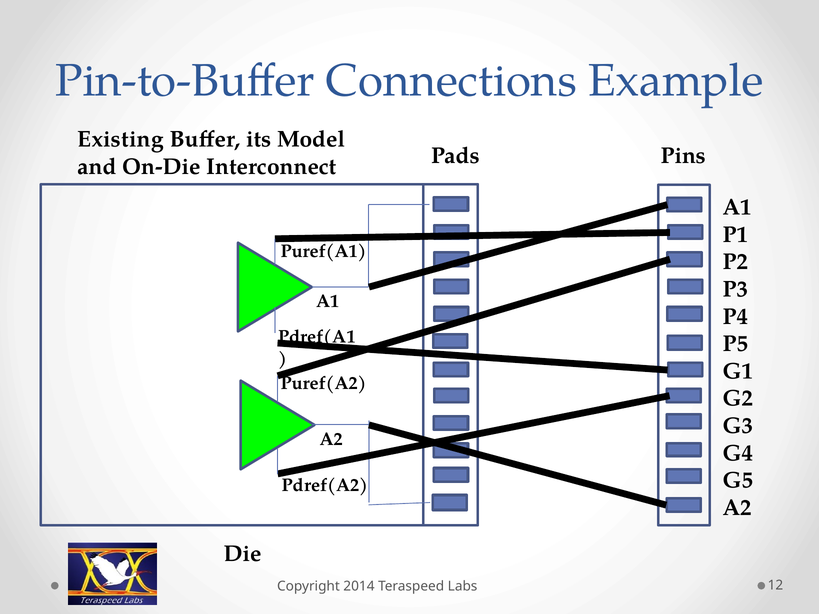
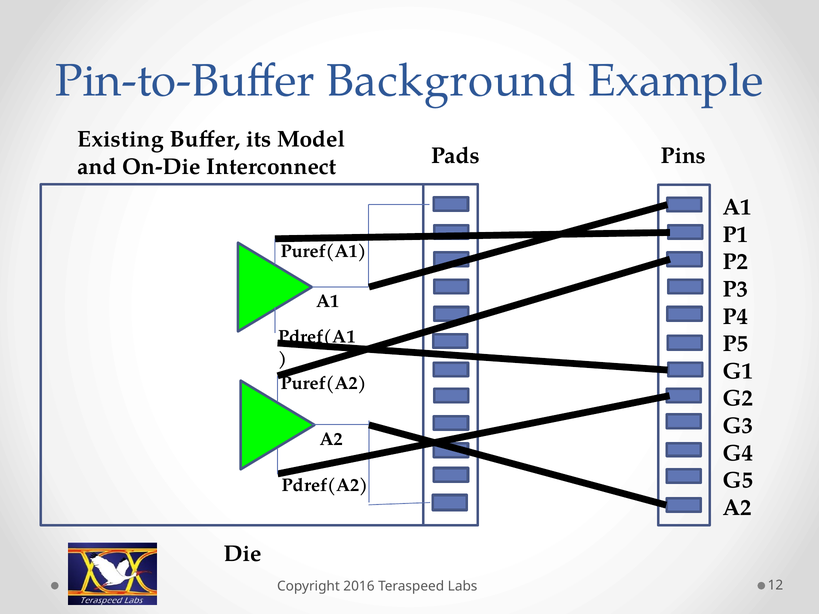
Connections: Connections -> Background (451, 81)
2014: 2014 -> 2016 (359, 586)
